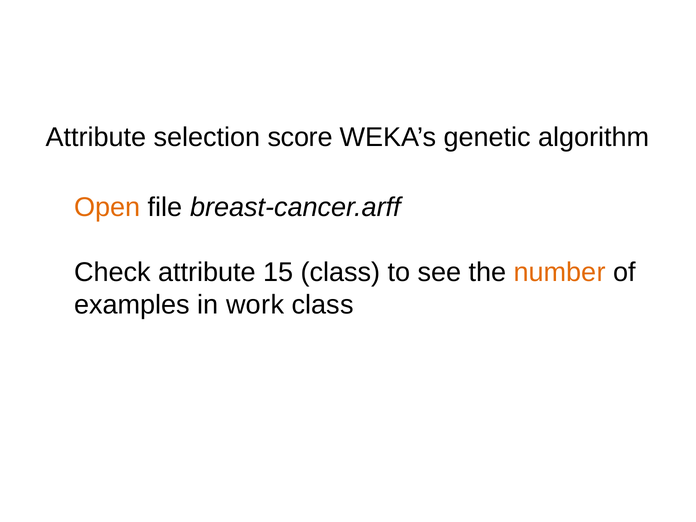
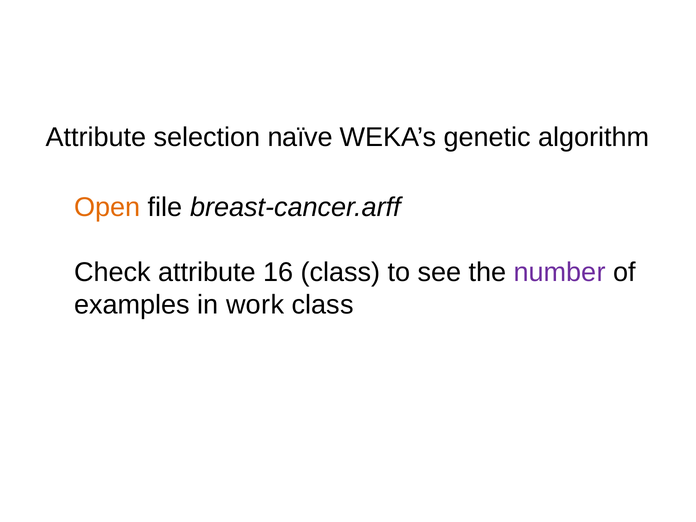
score: score -> naïve (300, 138)
15: 15 -> 16 (278, 272)
number colour: orange -> purple (560, 272)
